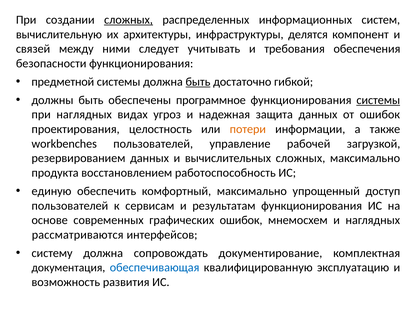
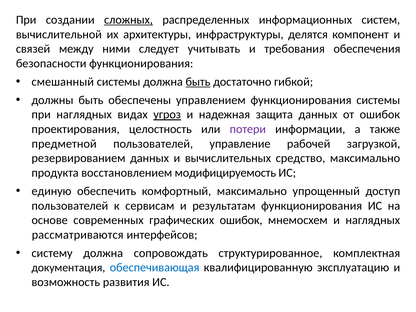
вычислительную: вычислительную -> вычислительной (59, 34)
предметной: предметной -> смешанный (63, 82)
программное: программное -> управлением (211, 100)
системы underline: present -> none (378, 100)
угроз underline: none -> present (167, 115)
потери colour: orange -> purple (248, 129)
workbenches: workbenches -> предметной (64, 144)
вычислительных сложных: сложных -> средство (301, 158)
работоспособность: работоспособность -> модифицируемость (225, 173)
документирование: документирование -> структурированное (270, 253)
